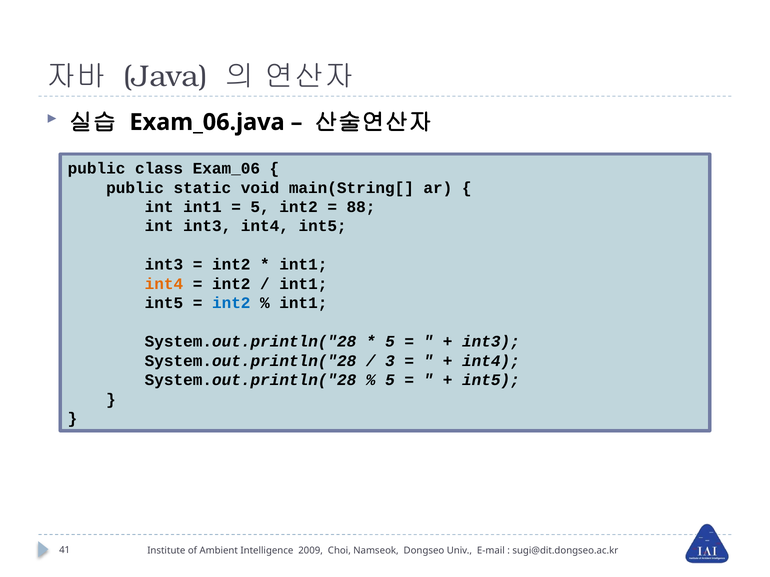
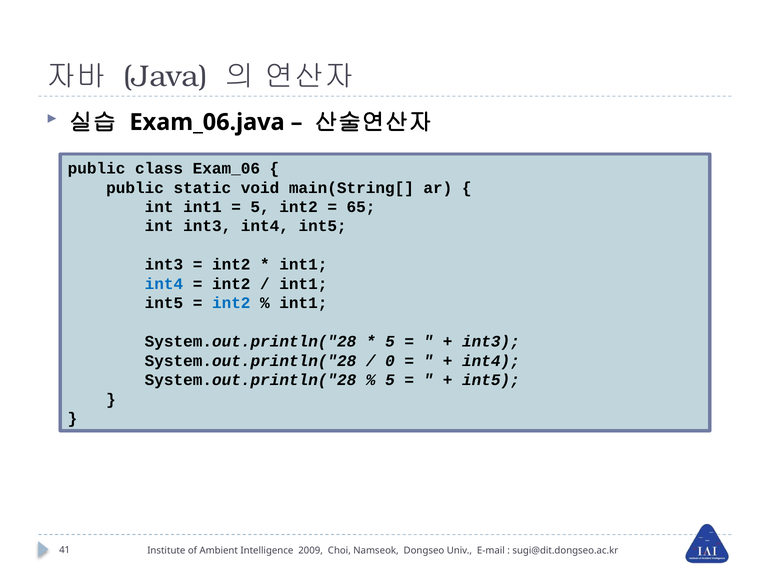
88: 88 -> 65 (361, 207)
int4 colour: orange -> blue (164, 284)
3: 3 -> 0 (390, 361)
